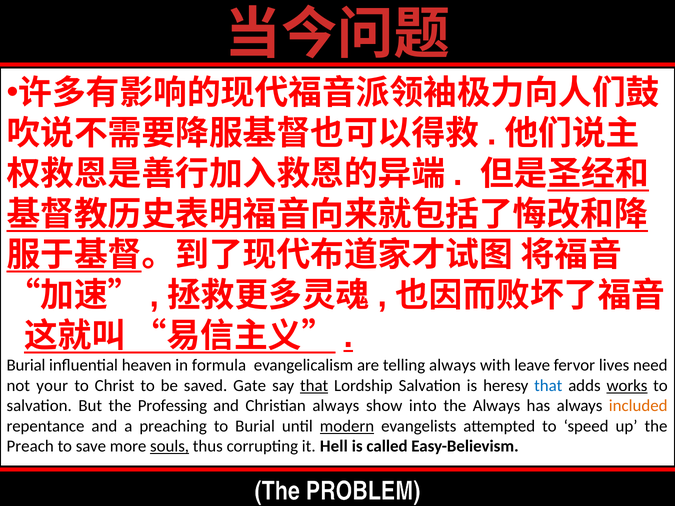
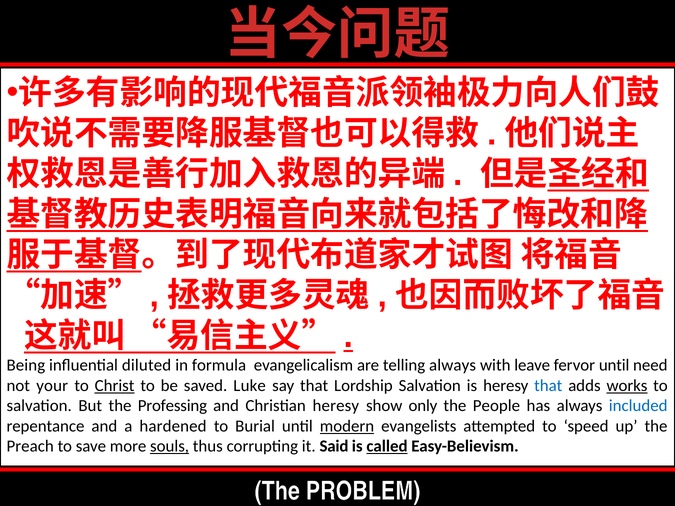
Burial: Burial -> Being (26, 366)
heaven: heaven -> diluted (147, 366)
fervor lives: lives -> until (614, 366)
Christ underline: none -> present (115, 386)
Gate: Gate -> Luke (250, 386)
that underline: present -> none (314, 386)
Christian always: always -> heresy (336, 406)
into: into -> only (423, 406)
the Always: Always -> People (496, 406)
included colour: orange -> blue (638, 406)
preaching: preaching -> hardened (173, 426)
Hell: Hell -> Said (334, 447)
called underline: none -> present (387, 447)
